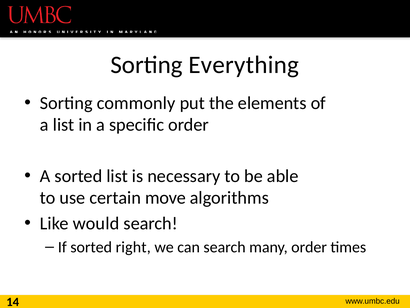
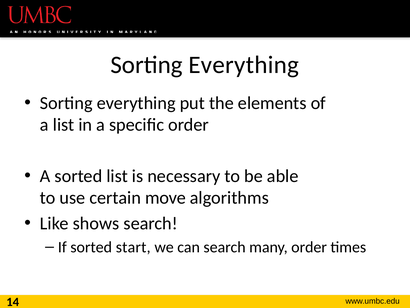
commonly: commonly -> everything (136, 103)
would: would -> shows (96, 223)
right: right -> start (133, 247)
